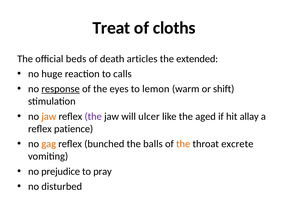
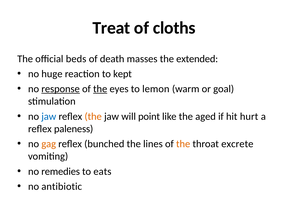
articles: articles -> masses (142, 59)
calls: calls -> kept (123, 74)
the underline: none -> present (100, 89)
shift: shift -> goal (224, 89)
jaw colour: orange -> blue (49, 116)
the colour: purple -> orange (93, 116)
ulcer: ulcer -> point (149, 116)
allay: allay -> hurt (249, 116)
patience: patience -> paleness (74, 129)
balls: balls -> lines (153, 144)
prejudice: prejudice -> remedies (61, 171)
pray: pray -> eats (102, 171)
disturbed: disturbed -> antibiotic (62, 186)
